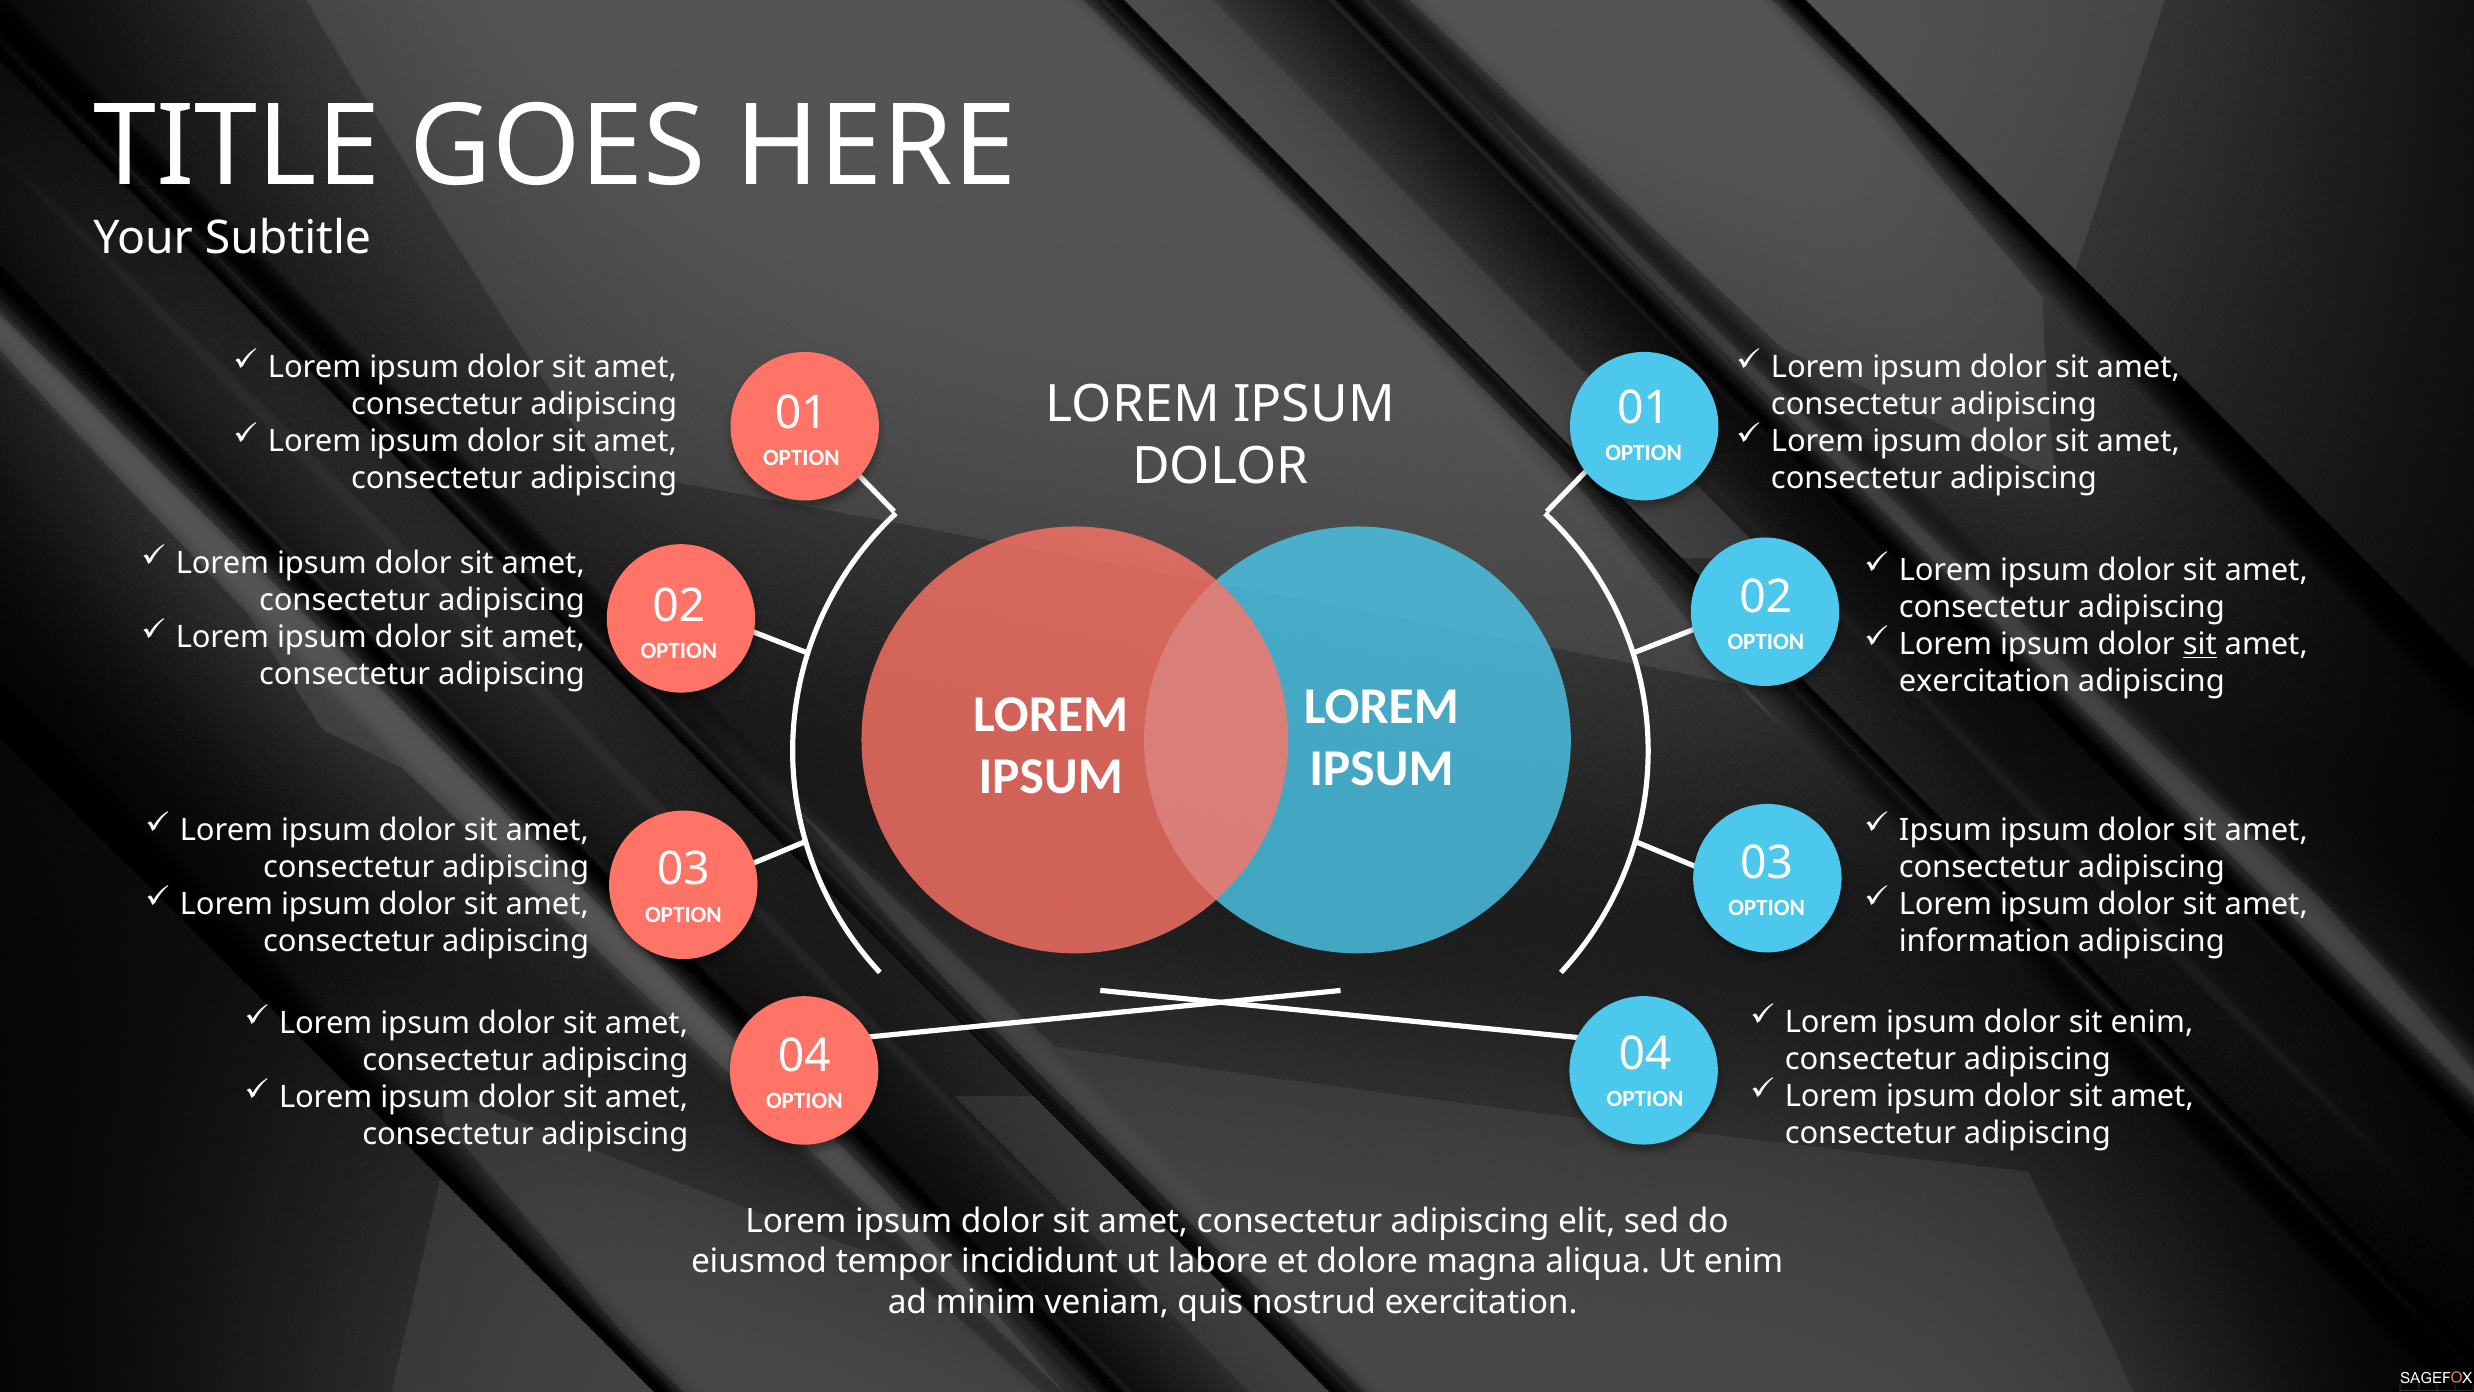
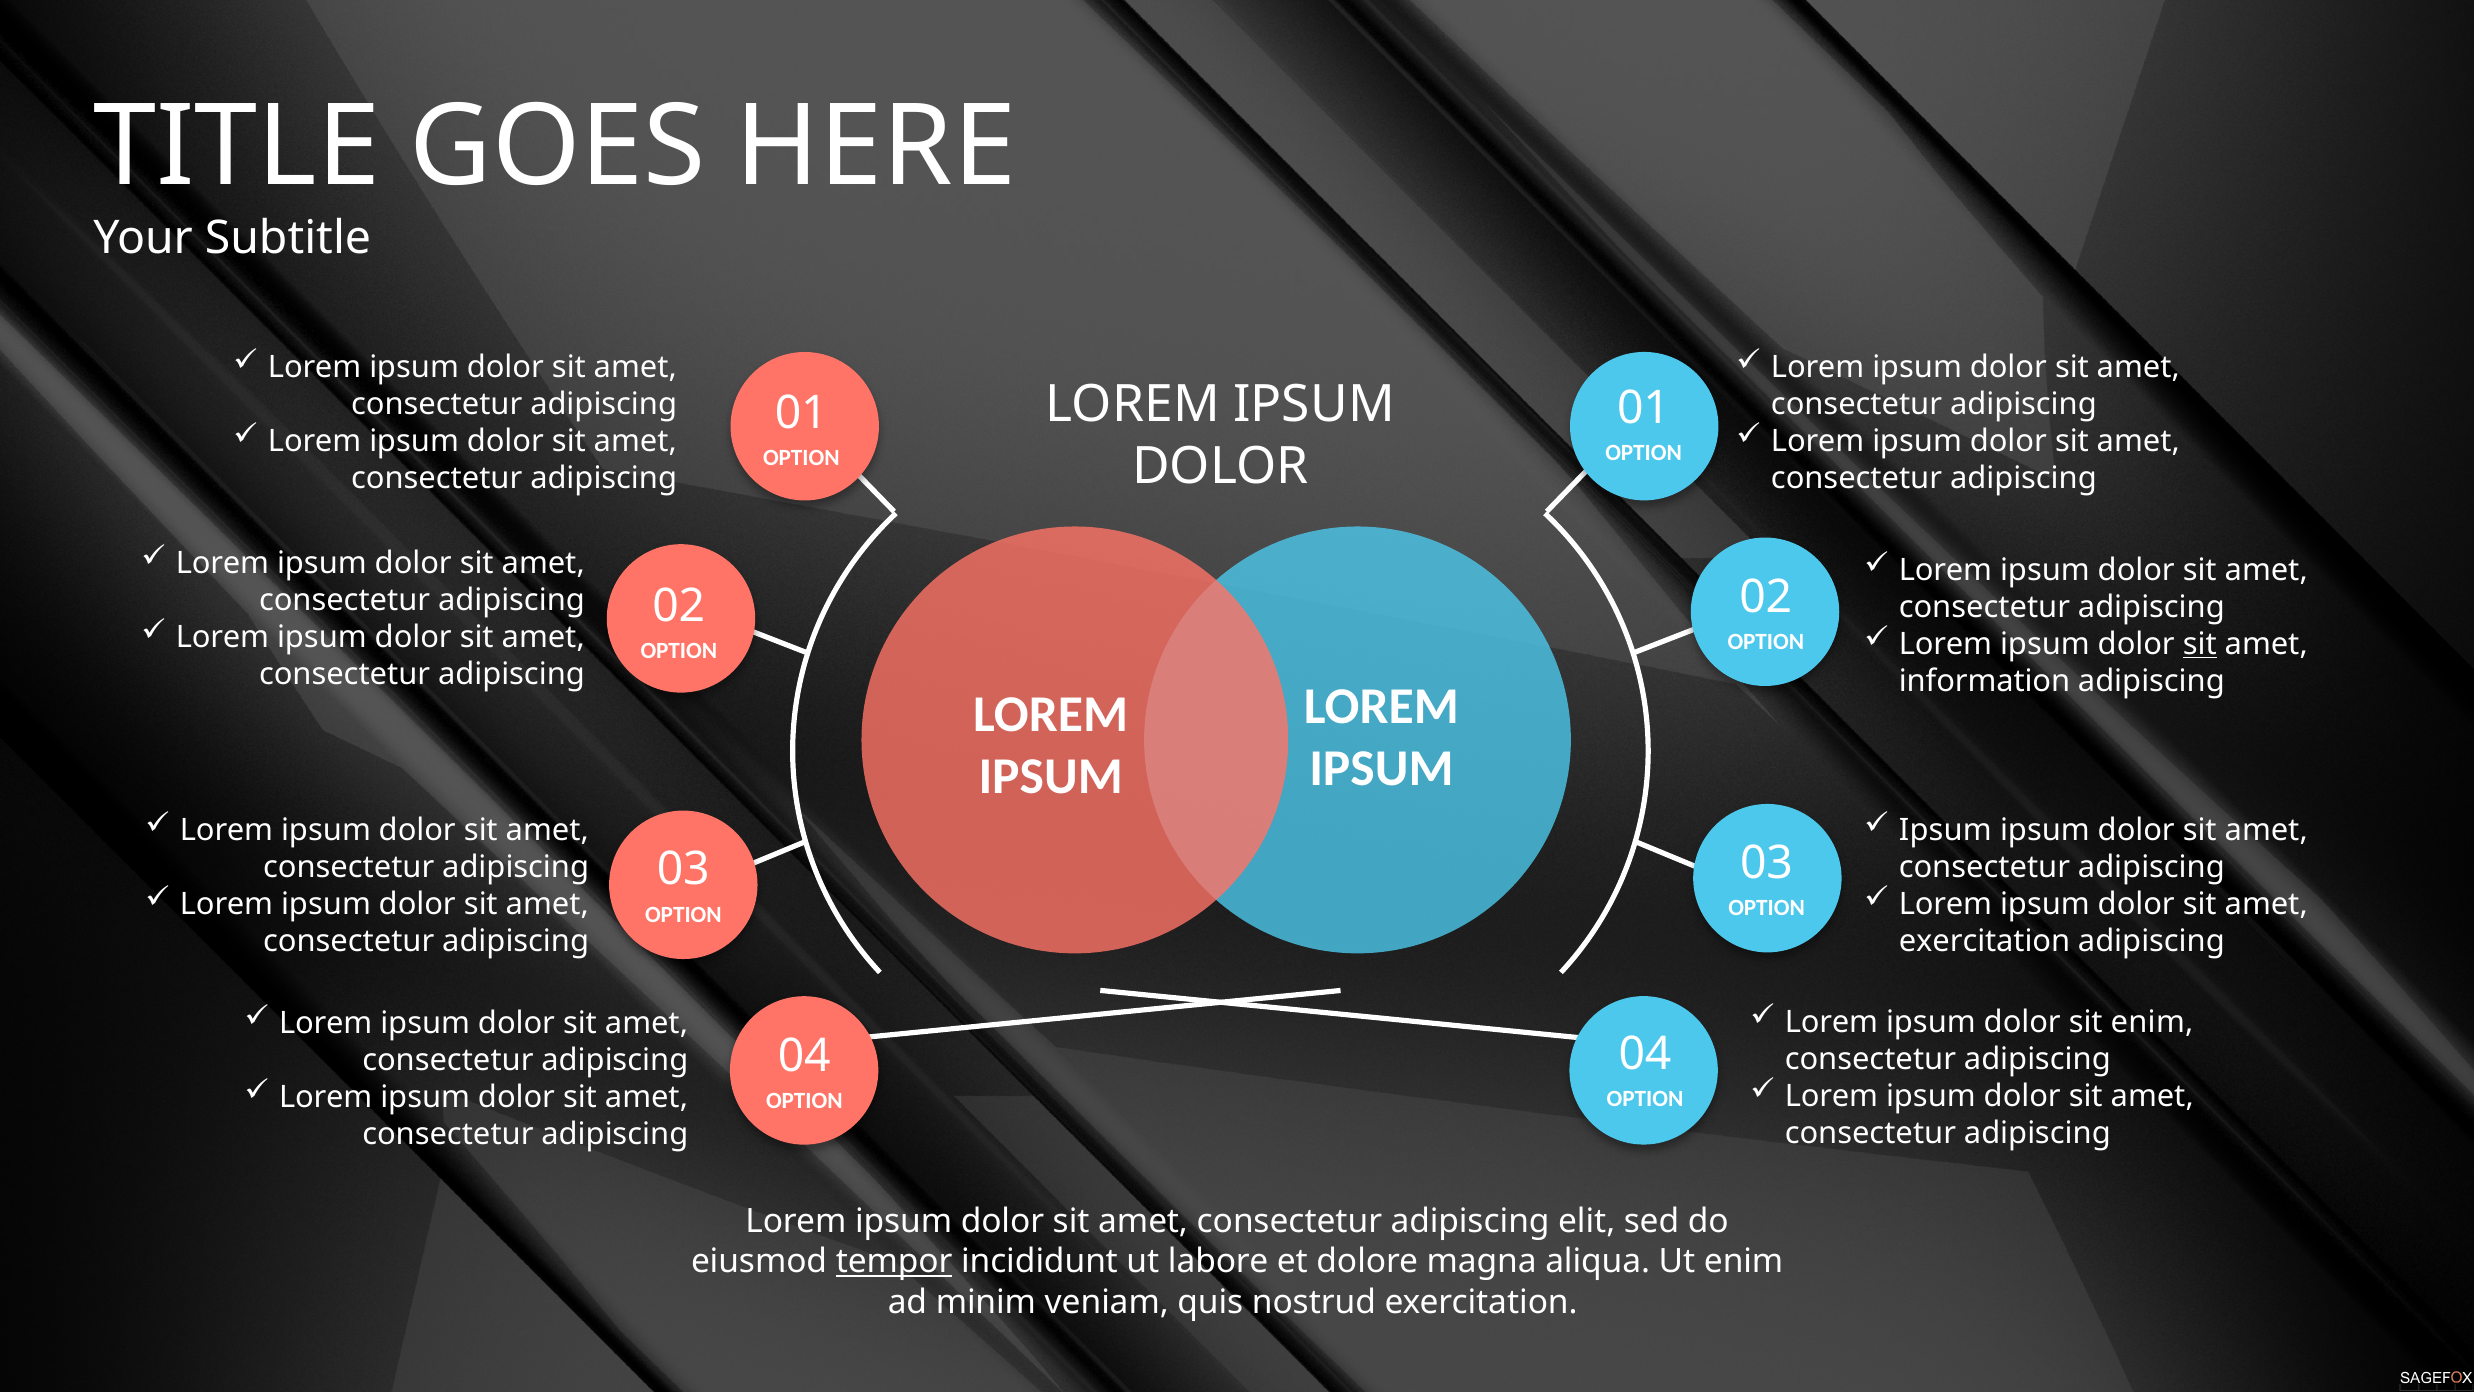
exercitation: exercitation -> information (1985, 681)
information: information -> exercitation (1985, 941)
tempor underline: none -> present (894, 1261)
